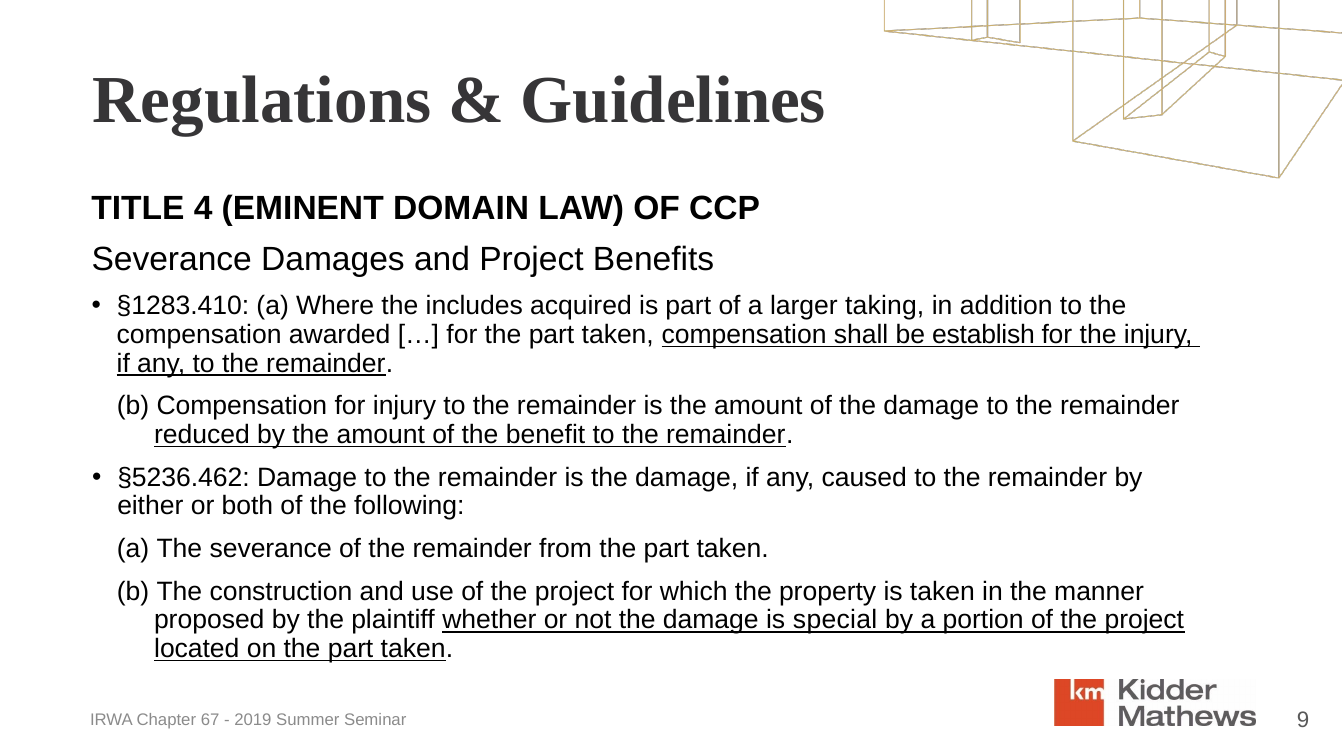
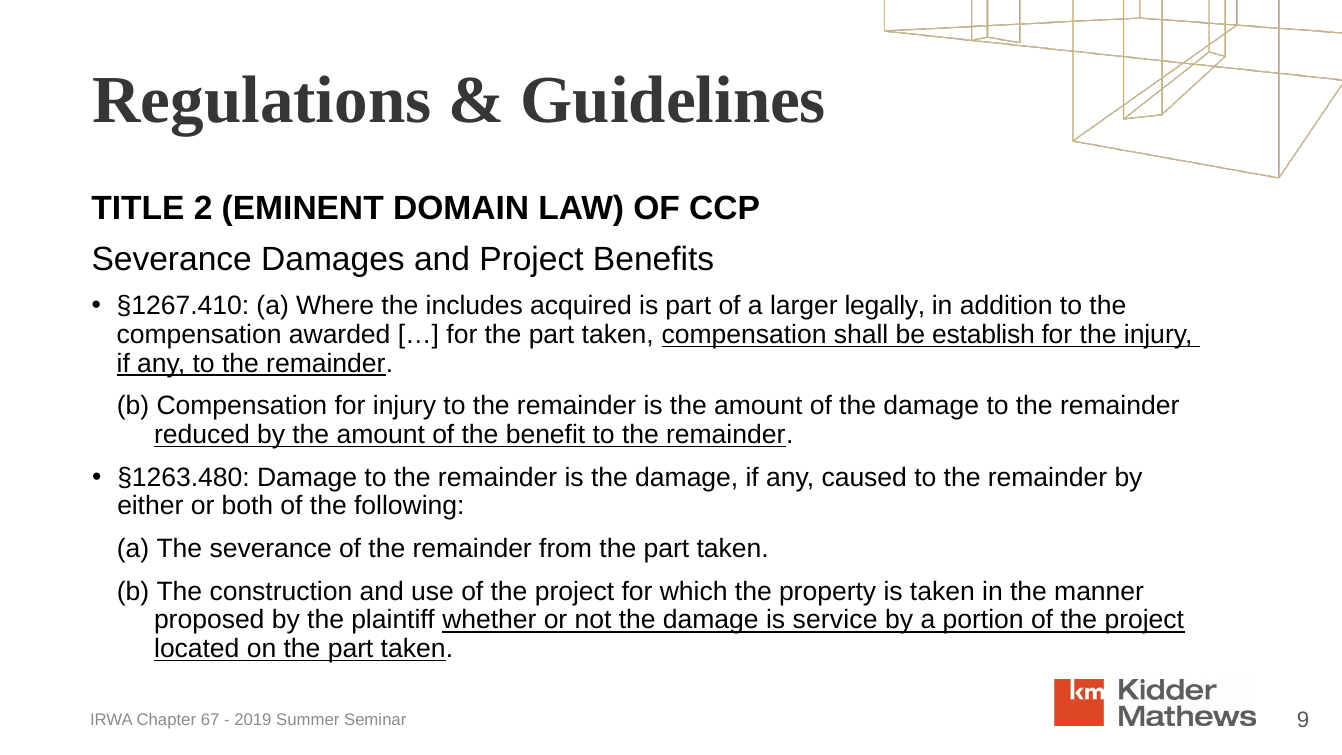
4: 4 -> 2 (203, 208)
§1283.410: §1283.410 -> §1267.410 (183, 306)
taking: taking -> legally (885, 306)
§5236.462: §5236.462 -> §1263.480 (183, 477)
special: special -> service (835, 620)
